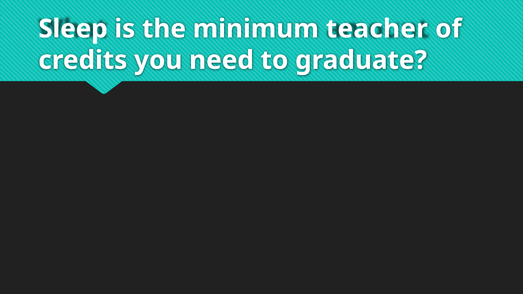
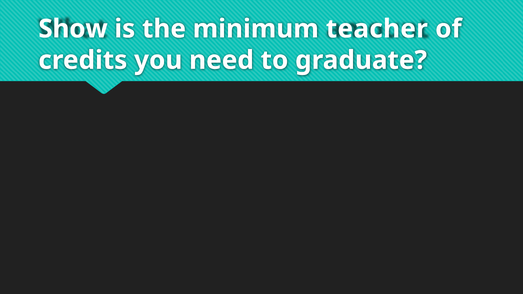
Sleep: Sleep -> Show (73, 29)
